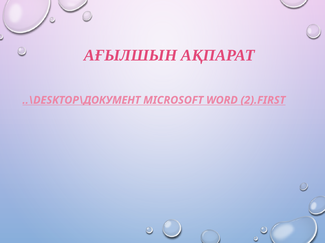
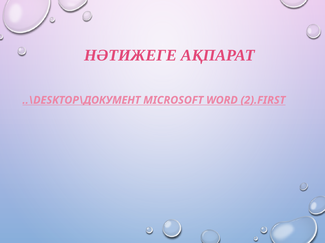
АҒЫЛШЫН: АҒЫЛШЫН -> НӘТИЖЕГЕ (130, 55)
